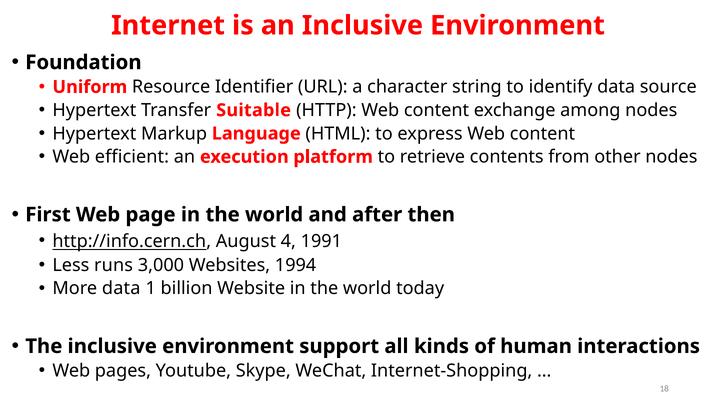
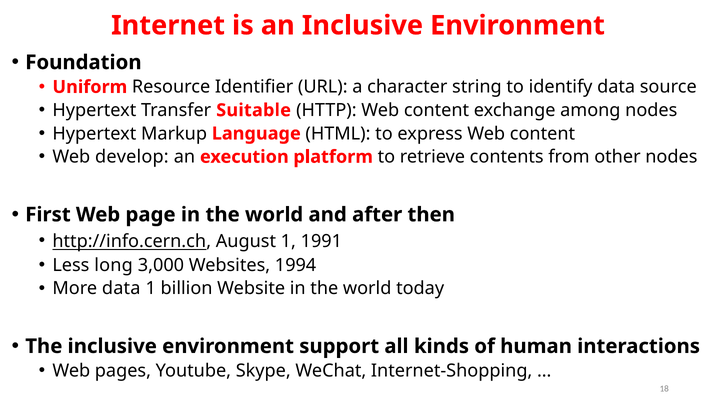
efficient: efficient -> develop (132, 157)
August 4: 4 -> 1 (288, 241)
runs: runs -> long (114, 265)
